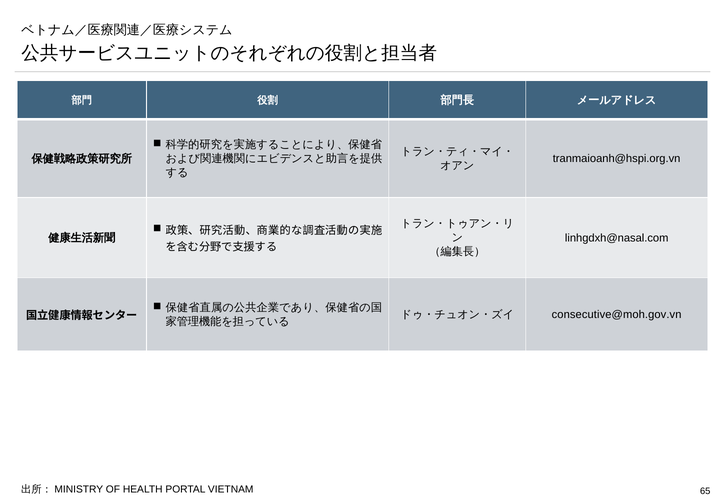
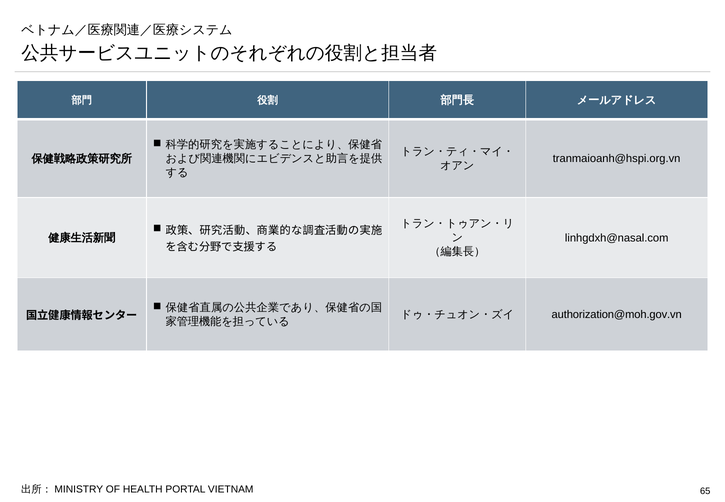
consecutive@moh.gov.vn: consecutive@moh.gov.vn -> authorization@moh.gov.vn (617, 315)
